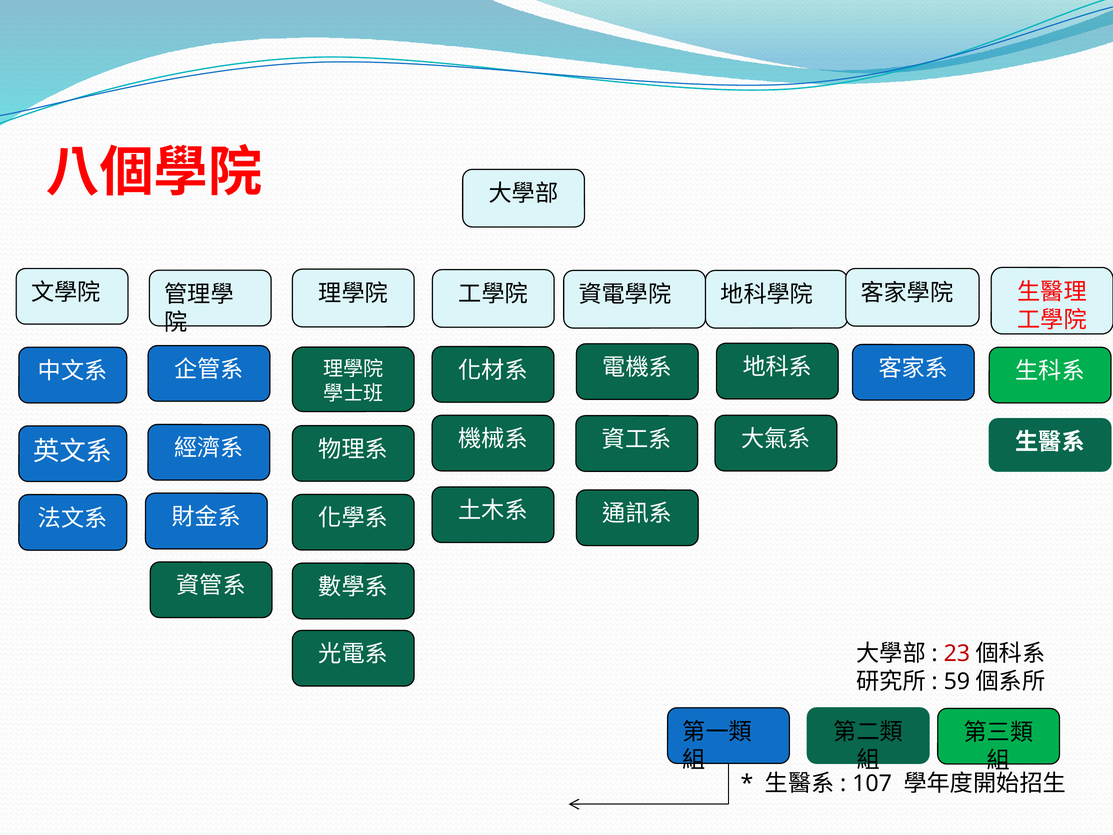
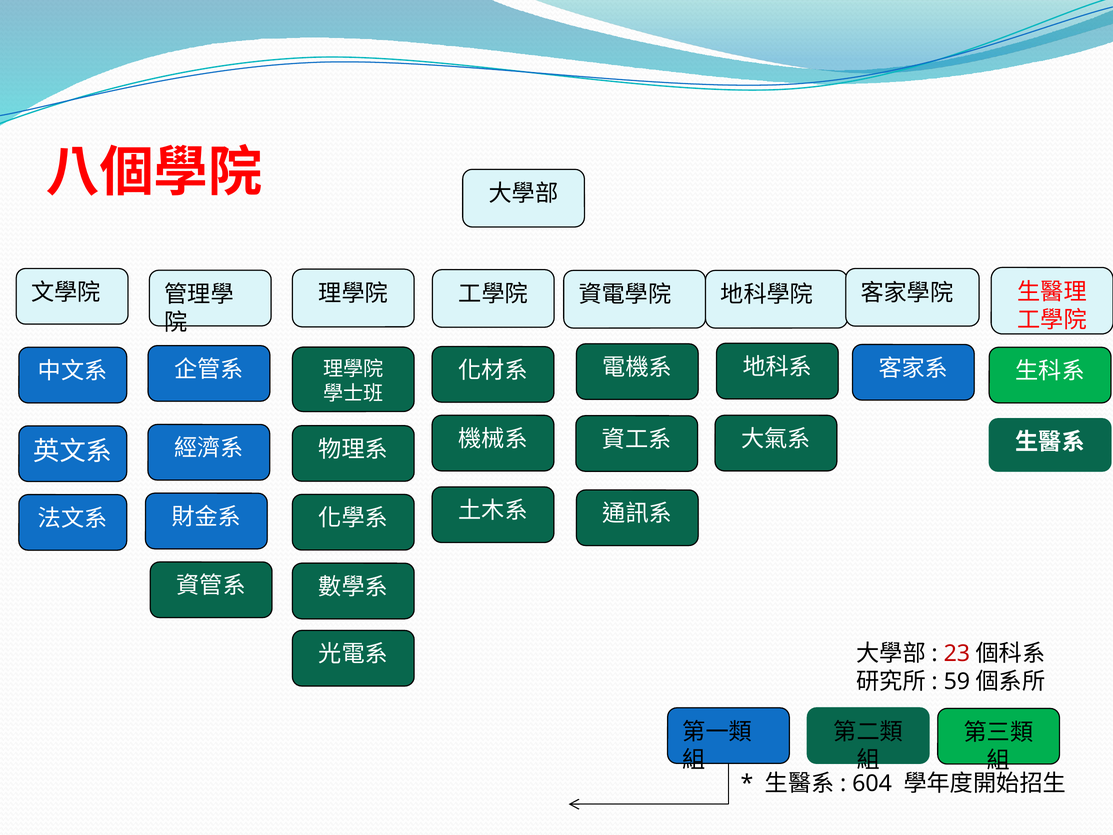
107: 107 -> 604 (872, 783)
